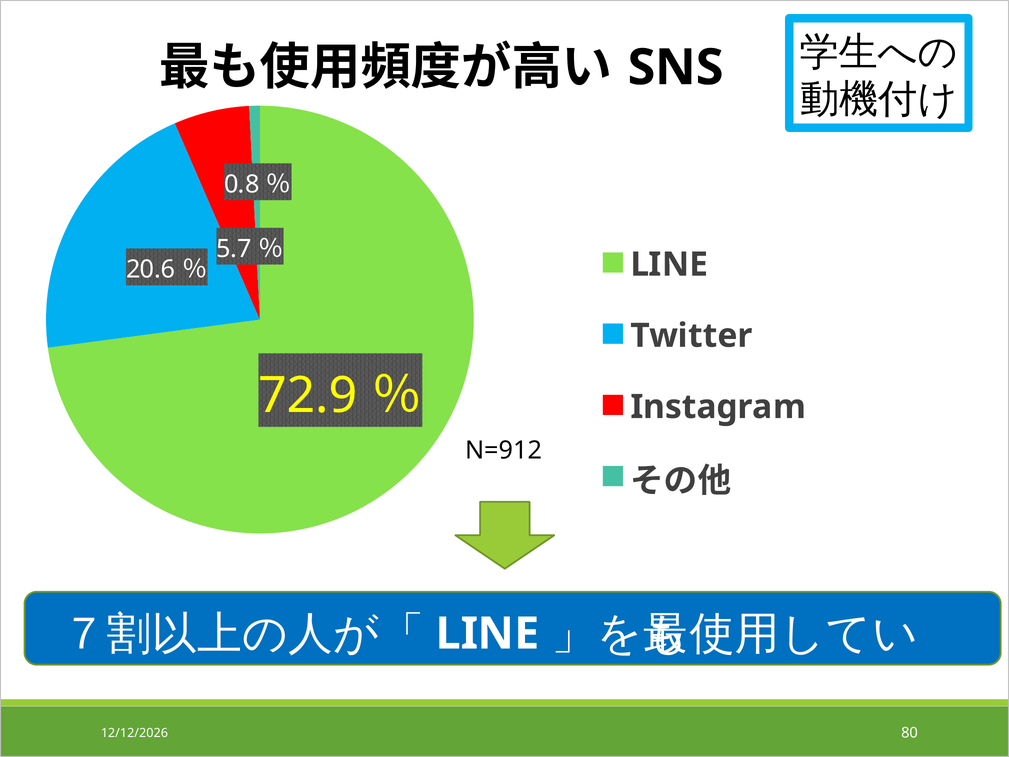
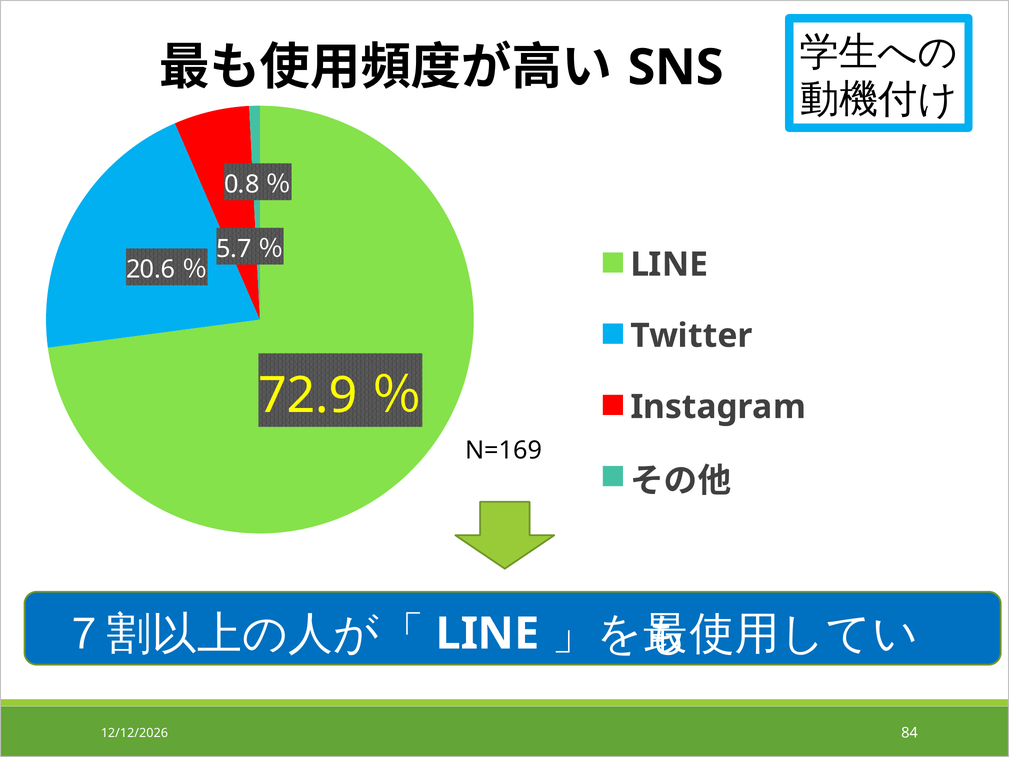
N=912: N=912 -> N=169 (504, 450)
80: 80 -> 84 (910, 733)
